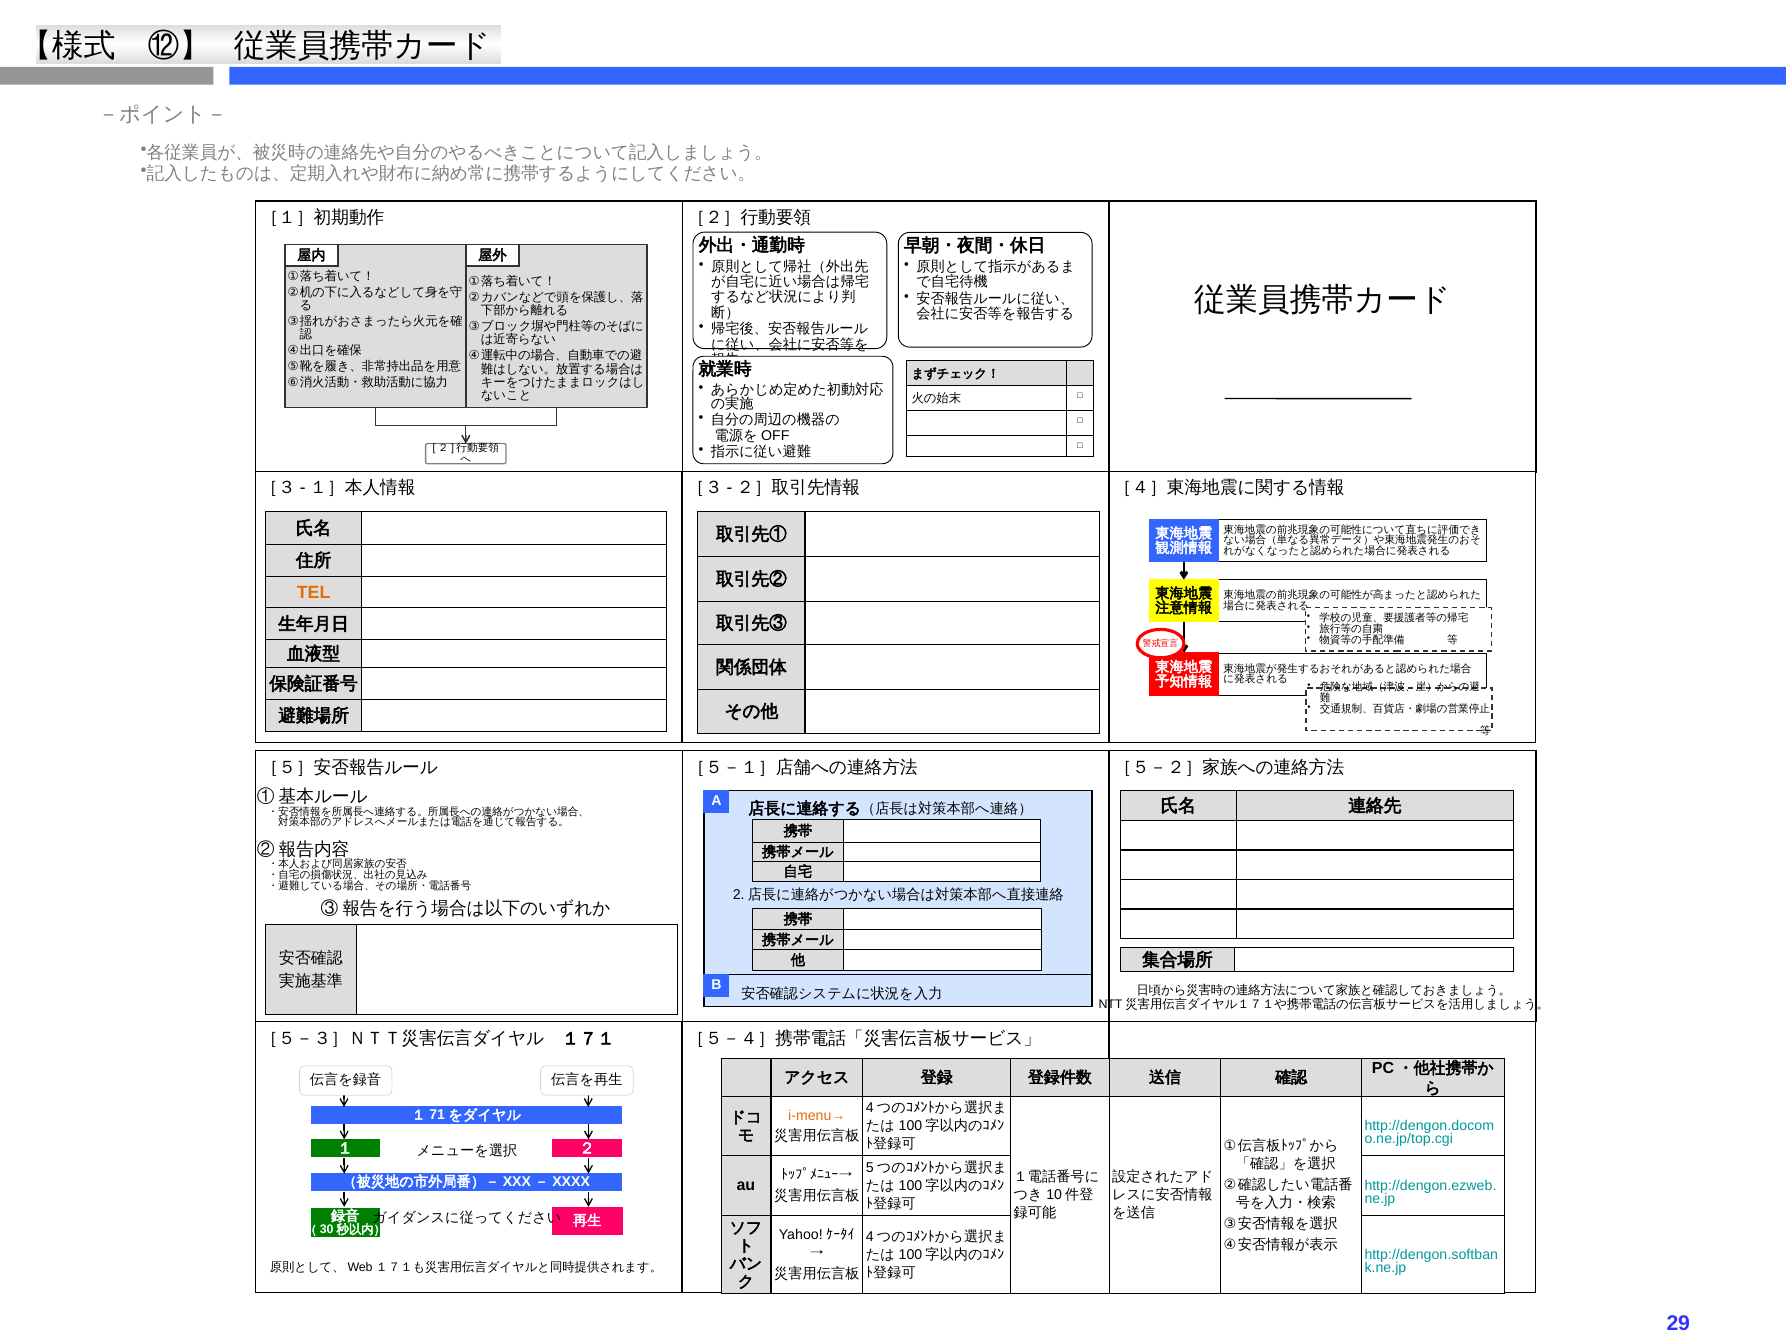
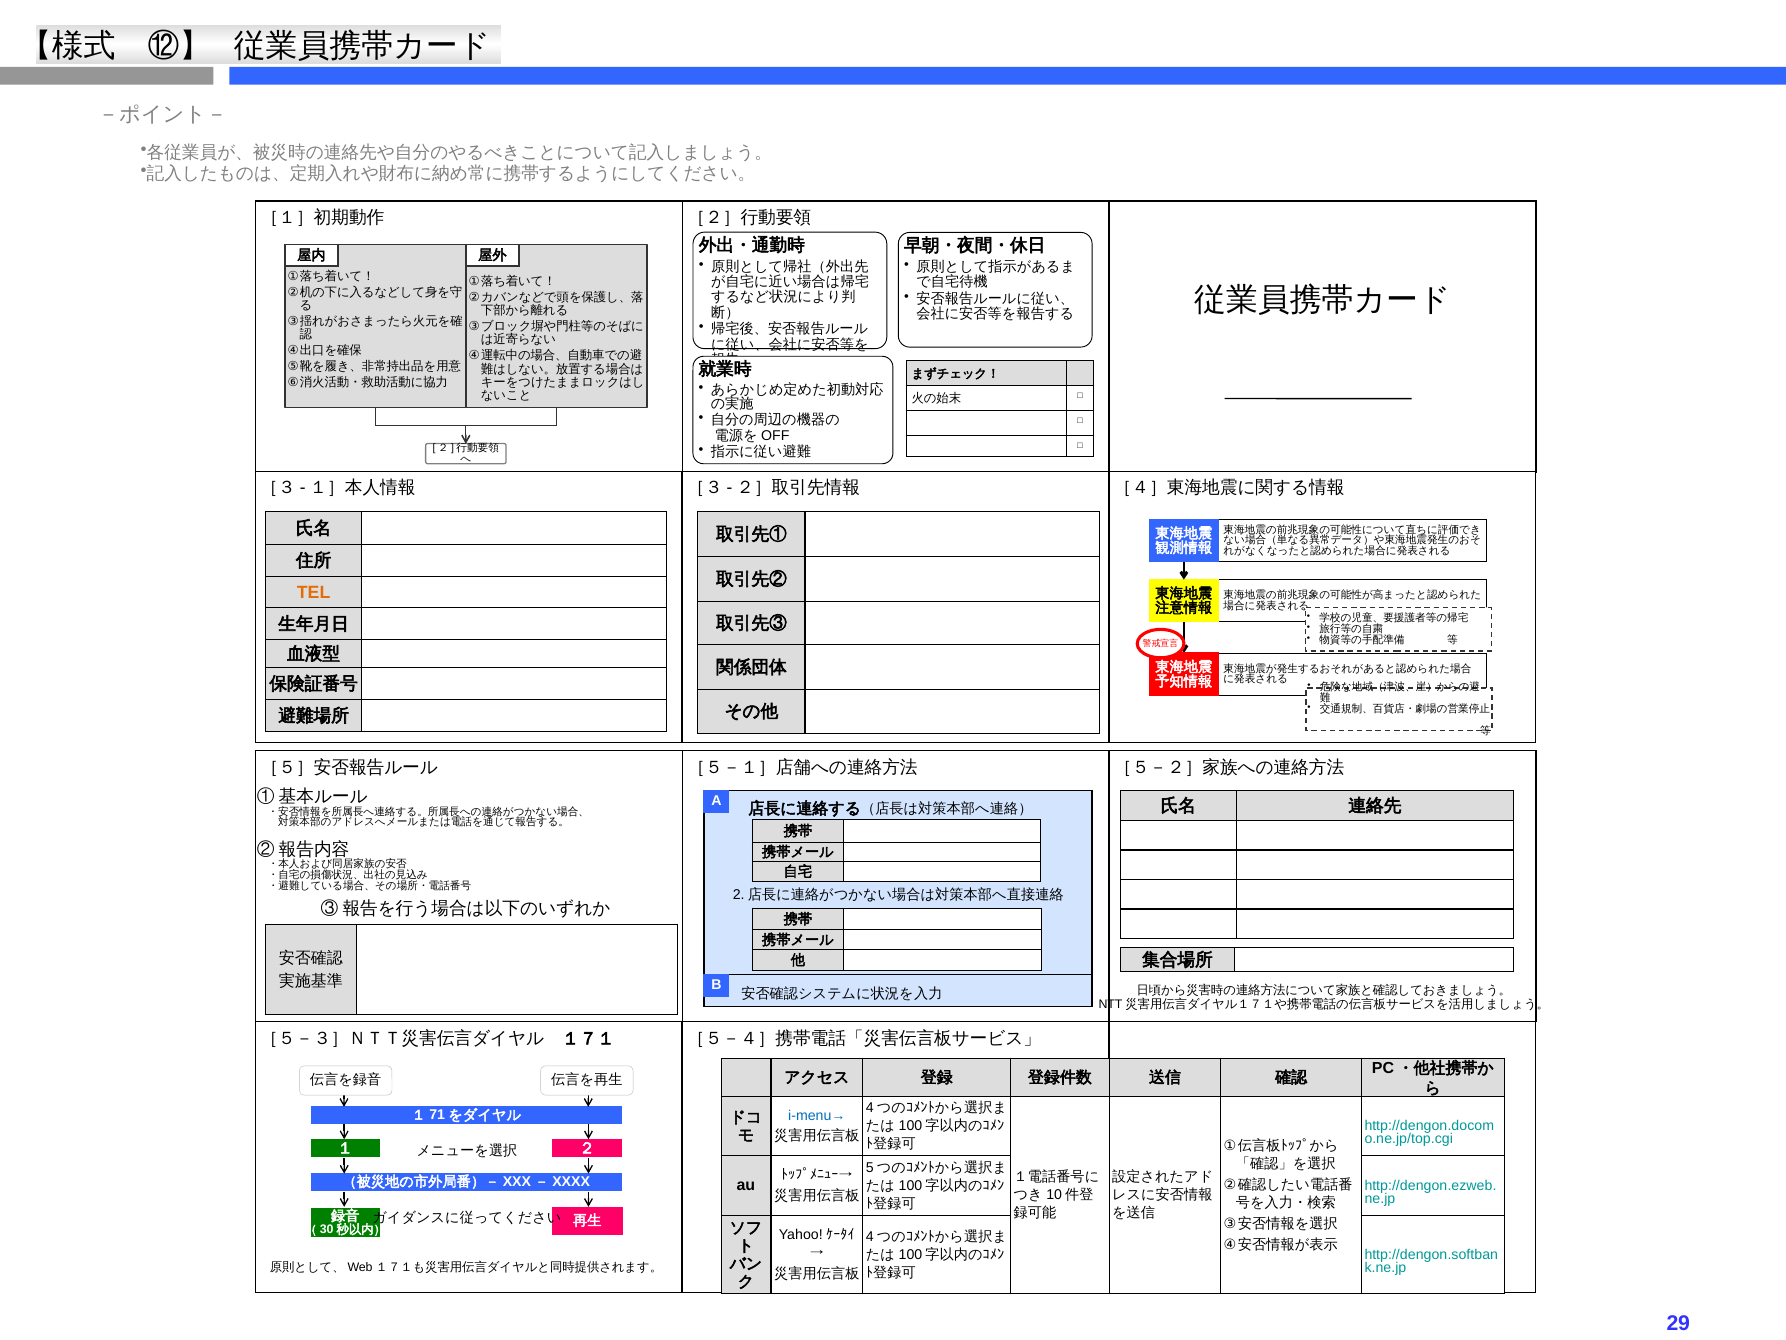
i-menu→ colour: orange -> blue (817, 1115)
